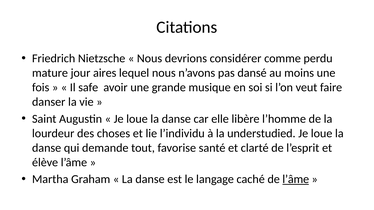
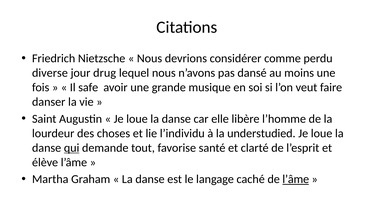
mature: mature -> diverse (50, 73)
aires: aires -> drug (105, 73)
qui underline: none -> present (72, 148)
